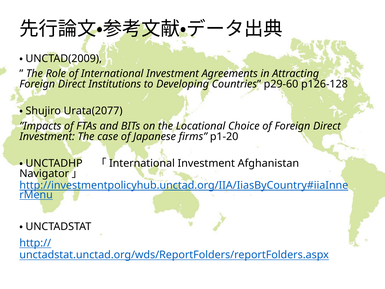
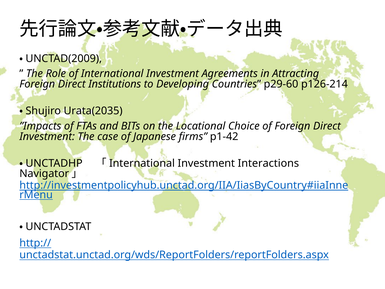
p126-128: p126-128 -> p126-214 (324, 84)
Urata(2077: Urata(2077 -> Urata(2035 (93, 111)
p1-20: p1-20 -> p1-42 (224, 136)
Afghanistan: Afghanistan -> Interactions (268, 163)
